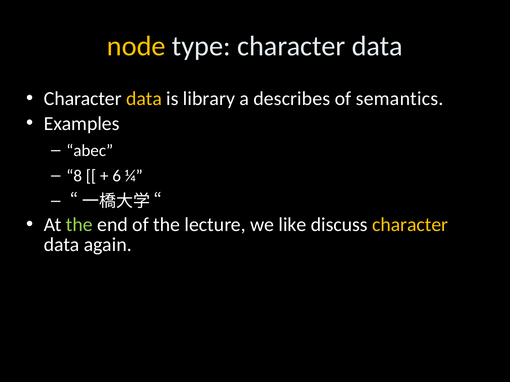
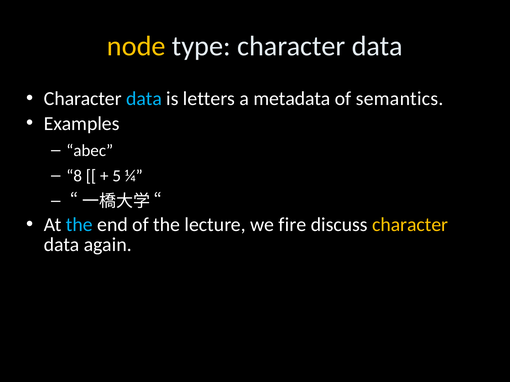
data colour: yellow -> light blue (144, 99)
library: library -> letters (209, 99)
describes: describes -> metadata (292, 99)
6: 6 -> 5 (117, 176)
the colour: light green -> light blue (79, 225)
like: like -> fire (292, 225)
